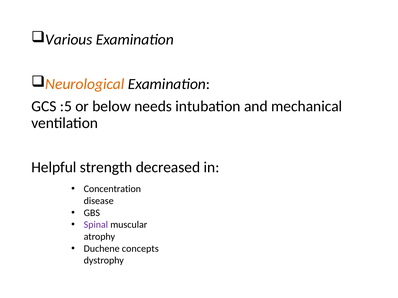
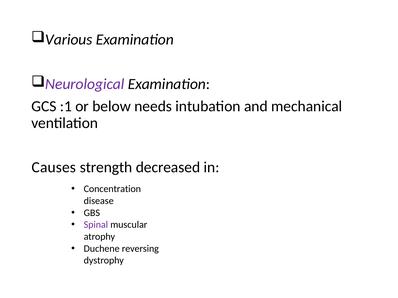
Neurological colour: orange -> purple (85, 84)
:5: :5 -> :1 (66, 106)
Helpful: Helpful -> Causes (54, 168)
concepts: concepts -> reversing (140, 249)
